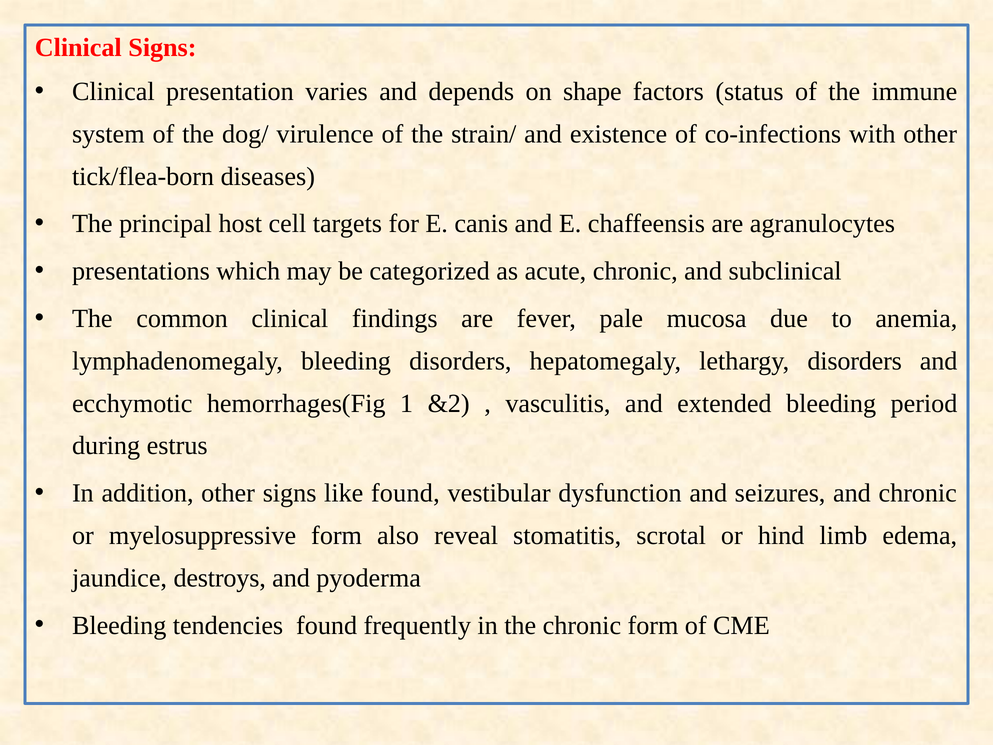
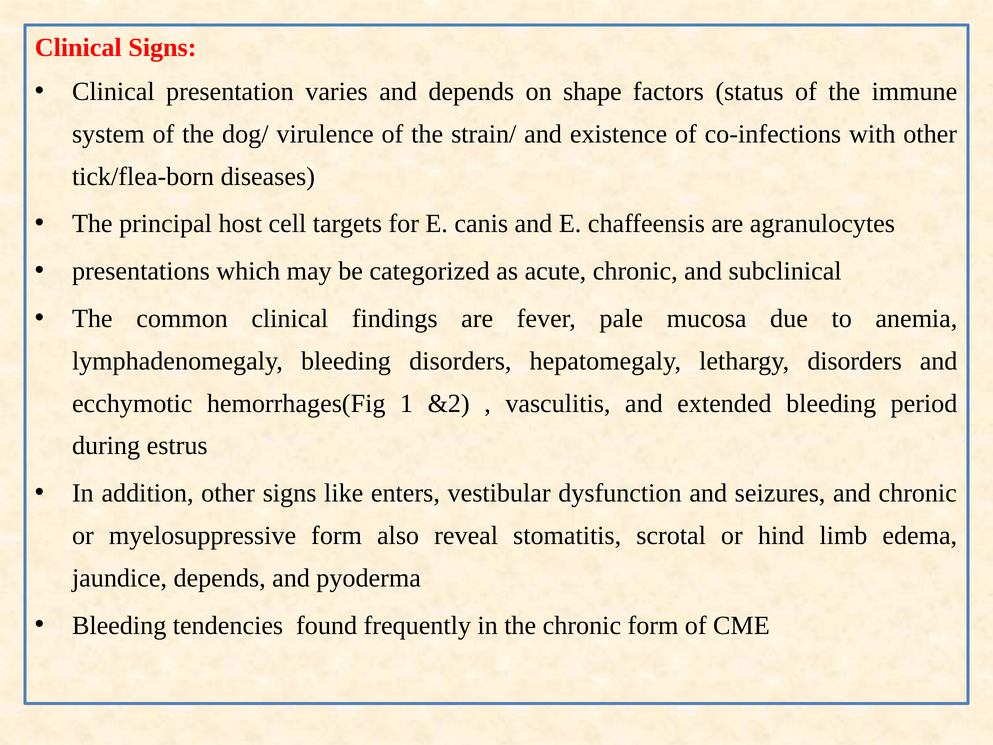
like found: found -> enters (405, 493)
jaundice destroys: destroys -> depends (220, 578)
